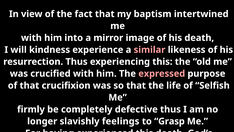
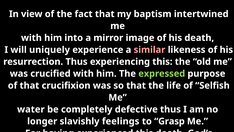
kindness: kindness -> uniquely (50, 50)
expressed colour: pink -> light green (162, 73)
firmly: firmly -> water (31, 109)
